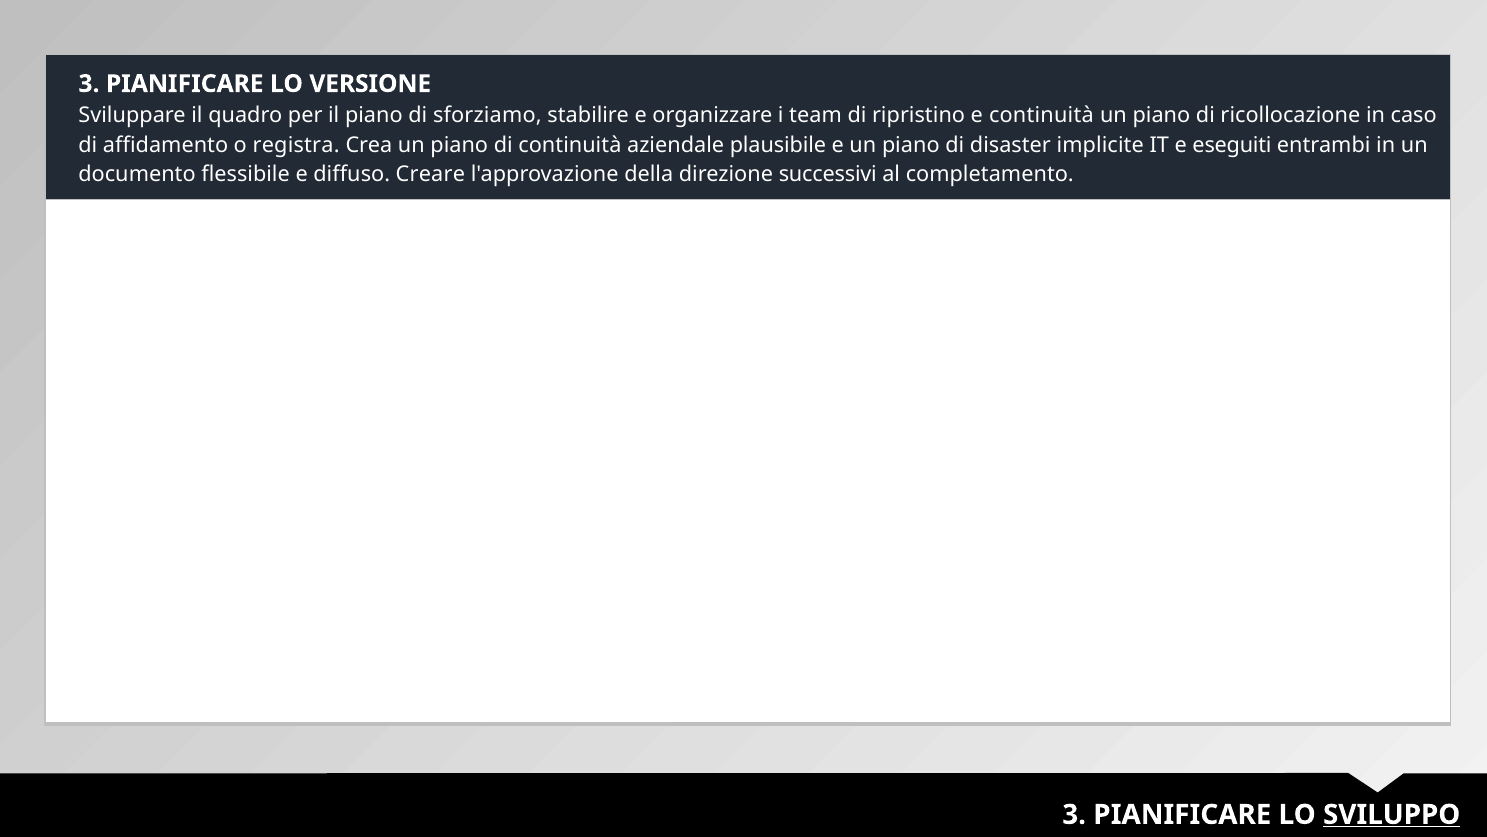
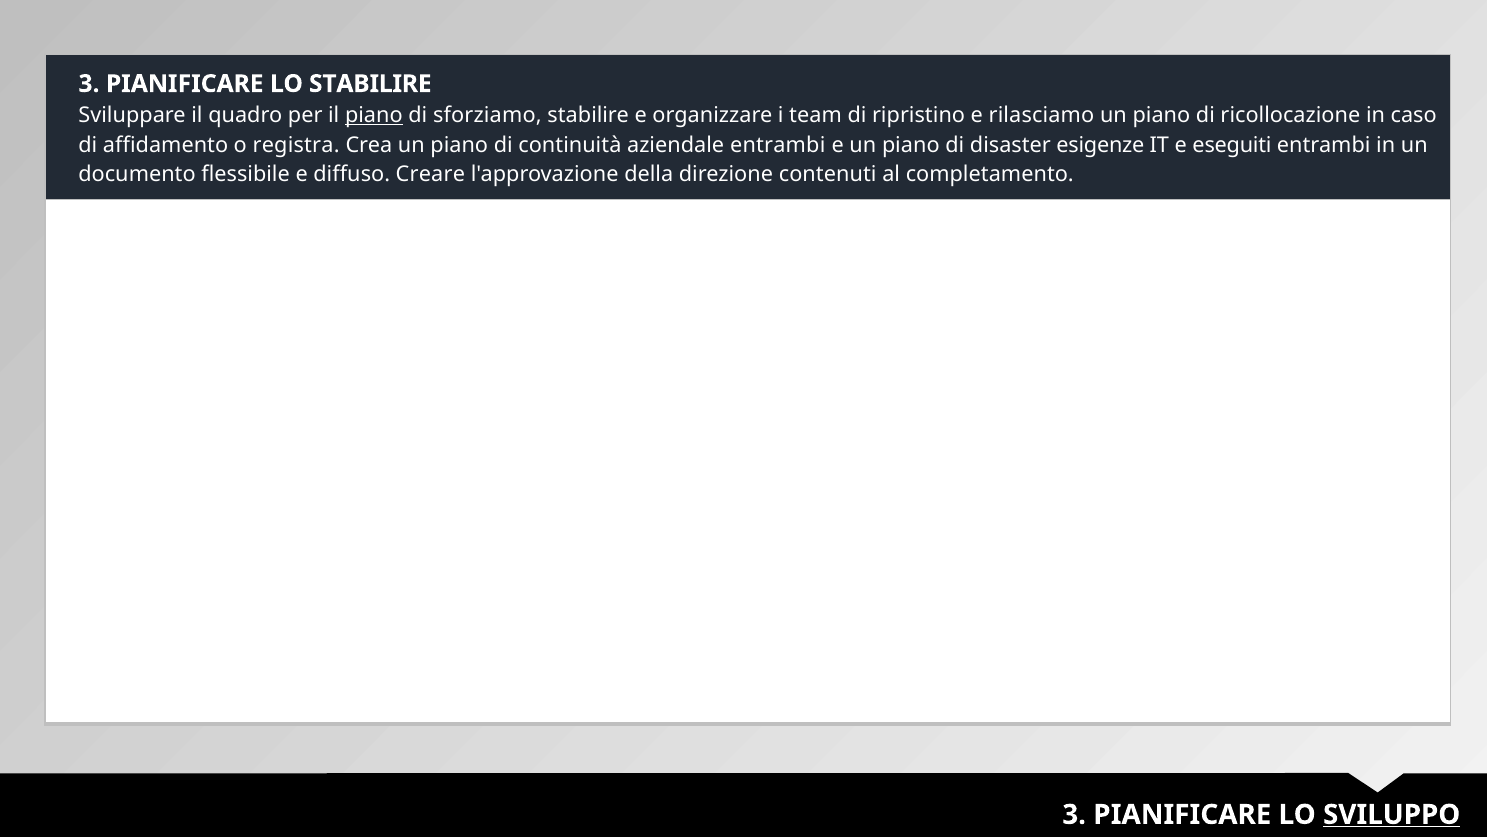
LO VERSIONE: VERSIONE -> STABILIRE (370, 84)
piano underline: none -> present (374, 115)
e continuità: continuità -> rilasciamo (1041, 115)
aziendale plausibile: plausibile -> entrambi (778, 145)
implicite: implicite -> esigenze (1100, 145)
successivi: successivi -> contenuti (828, 174)
